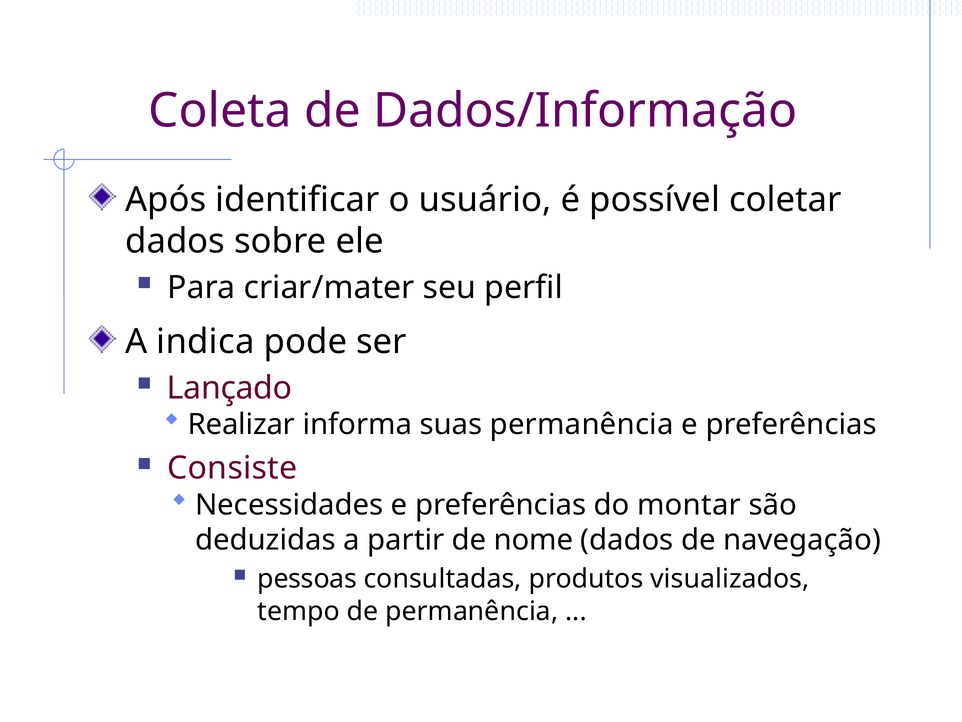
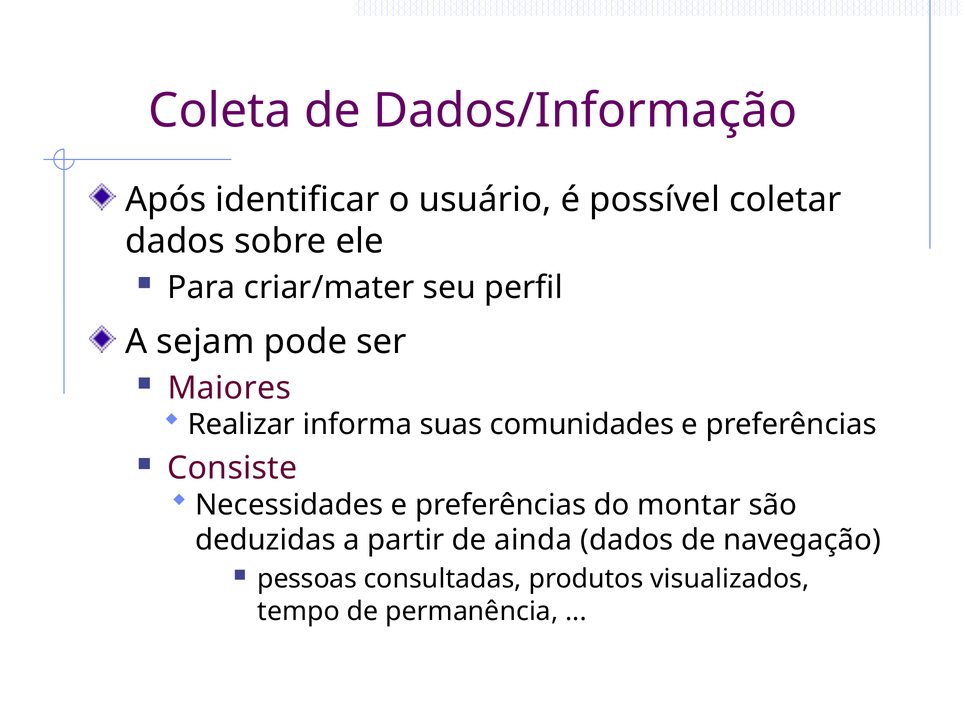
indica: indica -> sejam (205, 342)
Lançado: Lançado -> Maiores (229, 388)
suas permanência: permanência -> comunidades (582, 424)
nome: nome -> ainda (533, 540)
